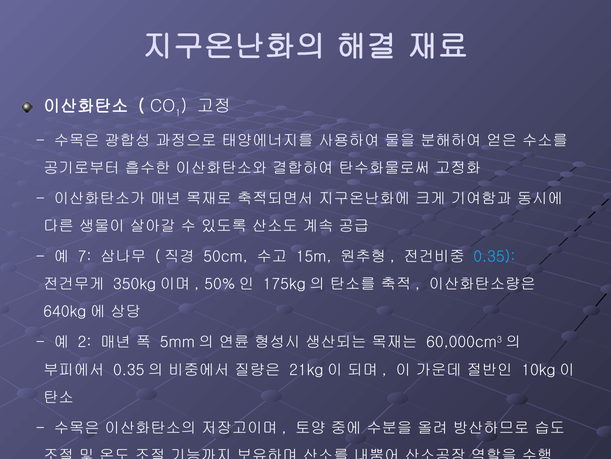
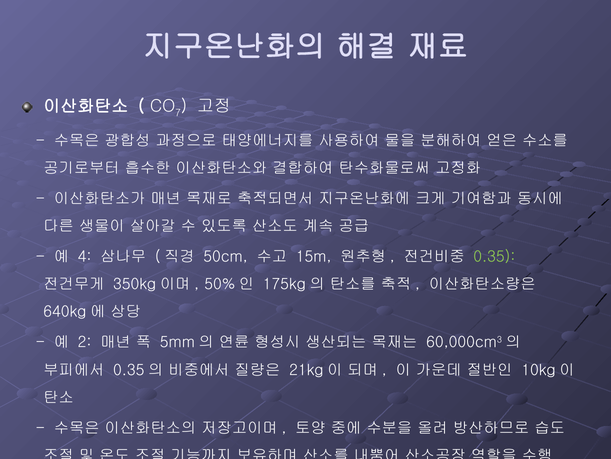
1: 1 -> 7 (178, 113)
7: 7 -> 4 (85, 256)
0.35 colour: light blue -> light green (494, 256)
